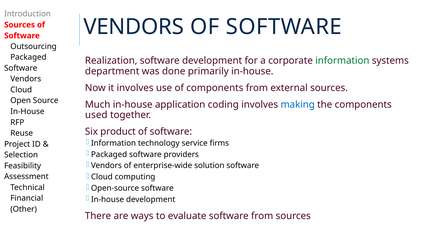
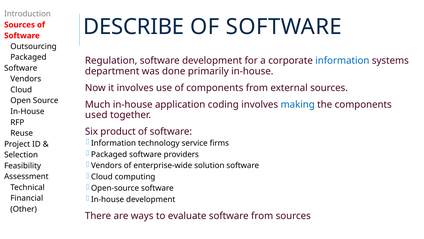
VENDORS: VENDORS -> DESCRIBE (134, 27)
Realization: Realization -> Regulation (111, 60)
information colour: green -> blue (342, 60)
